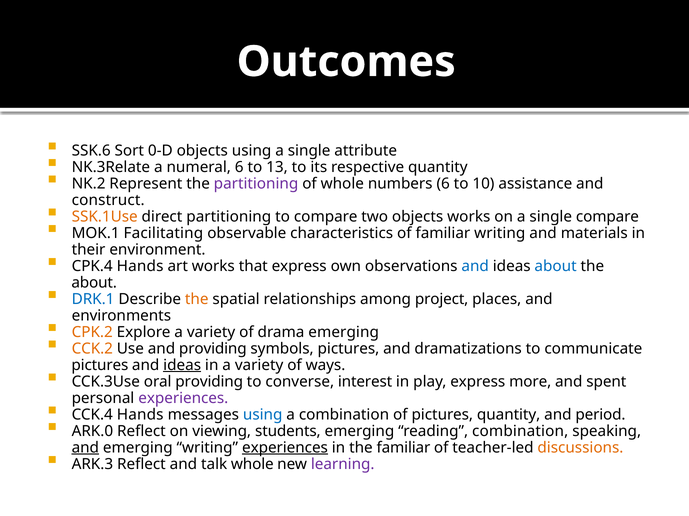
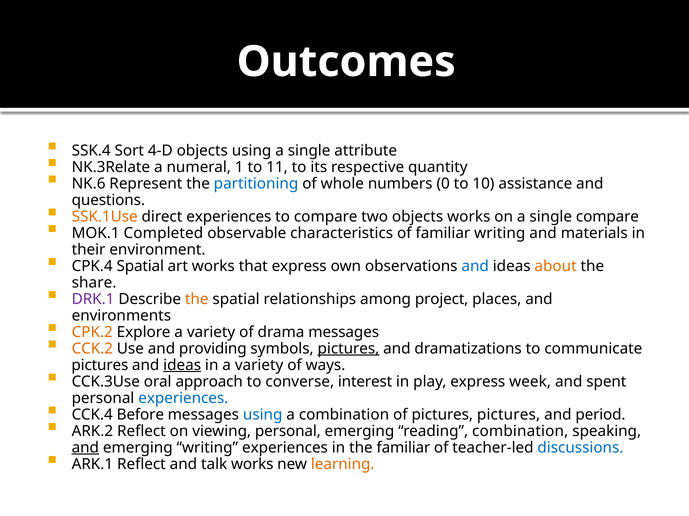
SSK.6: SSK.6 -> SSK.4 (91, 151)
0-D: 0-D -> 4-D (160, 151)
numeral 6: 6 -> 1 (239, 167)
13: 13 -> 11 (277, 167)
NK.2: NK.2 -> NK.6 (89, 184)
partitioning colour: purple -> blue (256, 184)
numbers 6: 6 -> 0 (443, 184)
construct: construct -> questions (108, 200)
direct partitioning: partitioning -> experiences (229, 217)
Facilitating: Facilitating -> Completed (163, 233)
CPK.4 Hands: Hands -> Spatial (140, 267)
about colour: blue -> orange (556, 267)
about: about -> share (94, 283)
DRK.1 colour: blue -> purple (93, 300)
drama emerging: emerging -> messages (344, 333)
pictures underline: none -> present (348, 349)
oral providing: providing -> approach (209, 382)
more: more -> week (530, 382)
experiences colour: purple -> blue (183, 399)
CCK.4 Hands: Hands -> Before (140, 415)
pictures quantity: quantity -> pictures (509, 415)
ARK.0: ARK.0 -> ARK.2 (92, 432)
viewing students: students -> personal (288, 432)
experiences underline: present -> none (285, 448)
discussions colour: orange -> blue (580, 448)
ARK.3: ARK.3 -> ARK.1 (92, 465)
talk whole: whole -> works (252, 465)
learning colour: purple -> orange (343, 465)
